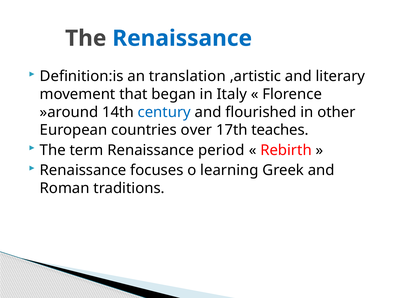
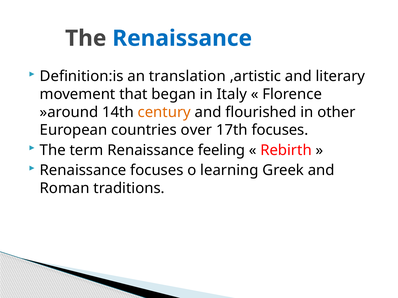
century colour: blue -> orange (164, 112)
17th teaches: teaches -> focuses (280, 130)
period: period -> feeling (221, 150)
